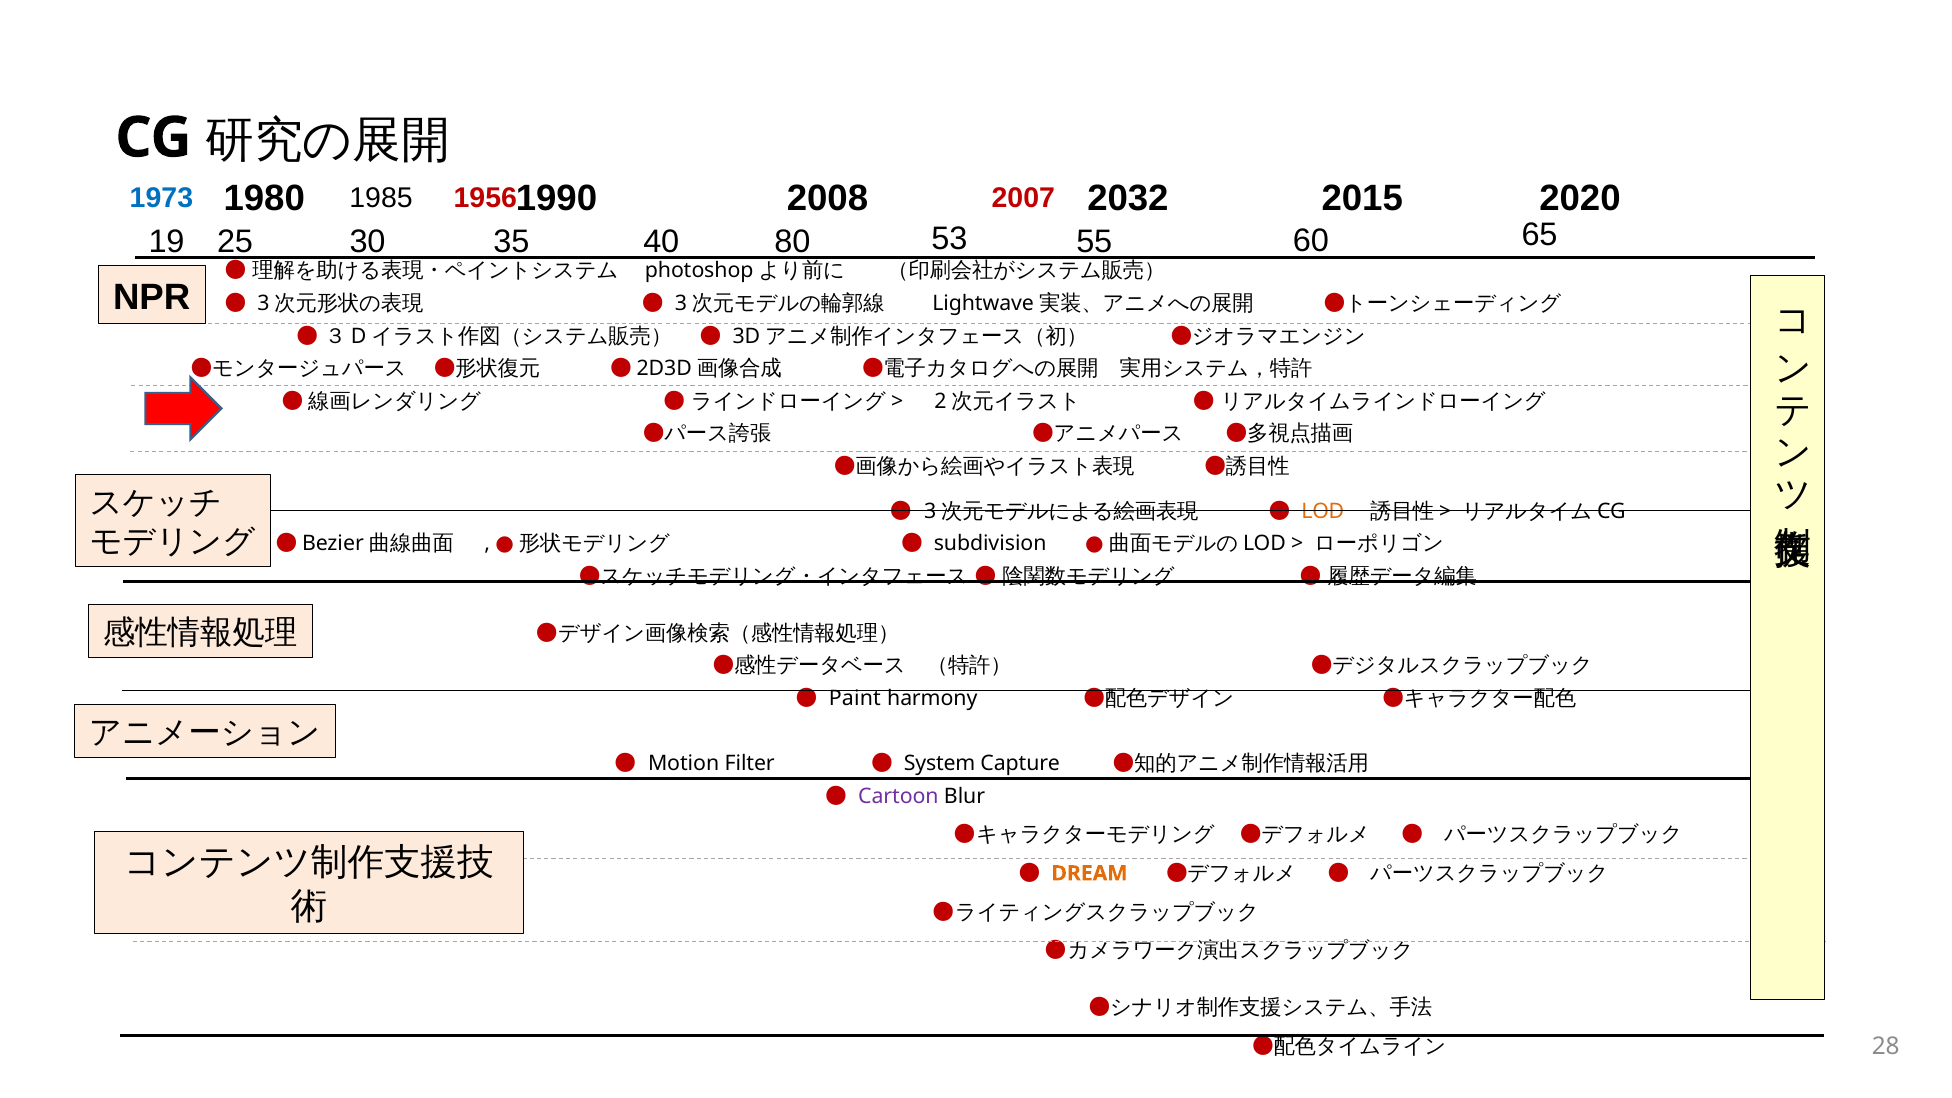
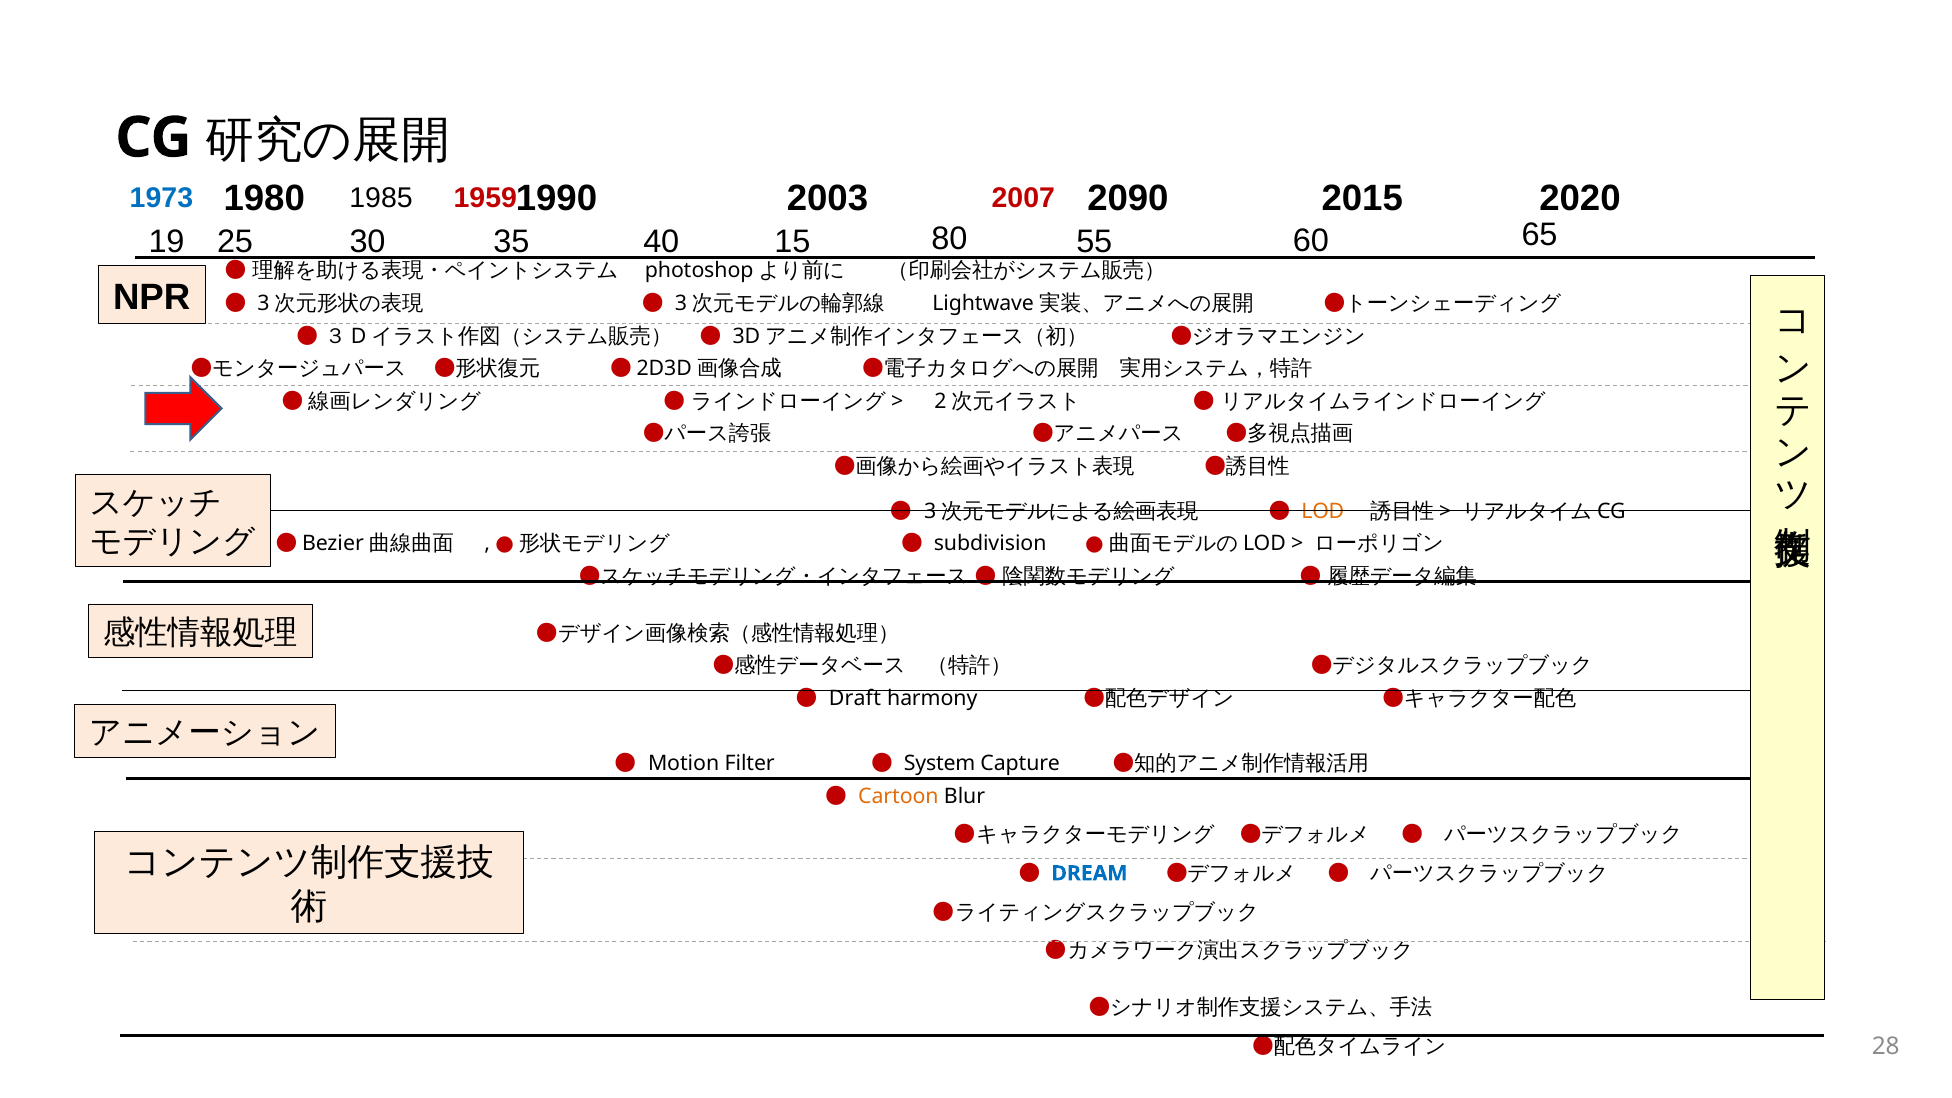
2032: 2032 -> 2090 (1128, 199)
1956: 1956 -> 1959 (485, 198)
2008: 2008 -> 2003 (827, 199)
80: 80 -> 15 (792, 242)
53: 53 -> 80 (949, 238)
Paint: Paint -> Draft (855, 698)
Cartoon colour: purple -> orange (898, 796)
DREAM colour: orange -> blue (1089, 873)
